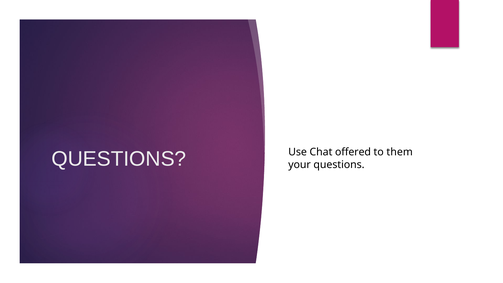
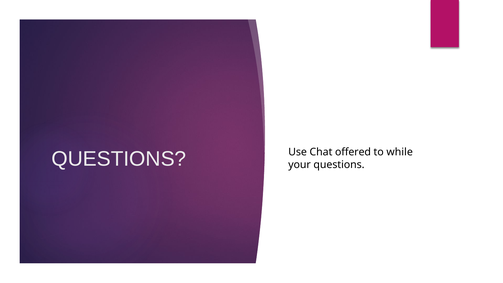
them: them -> while (400, 152)
